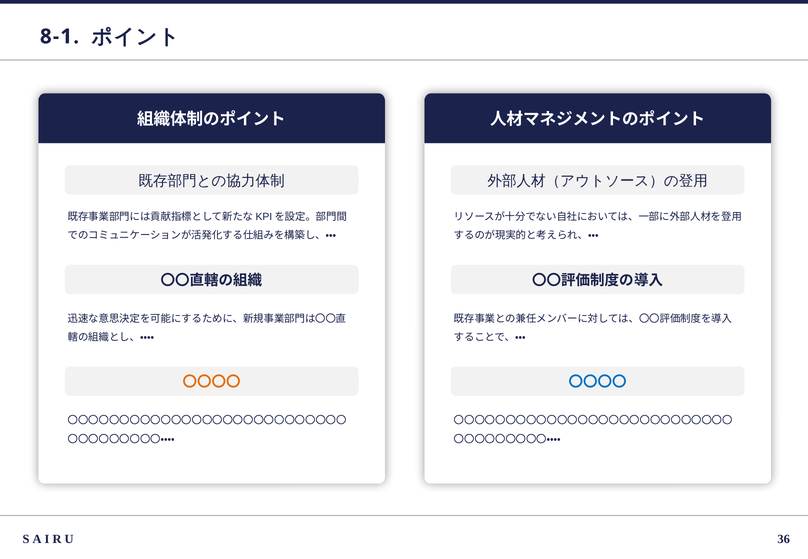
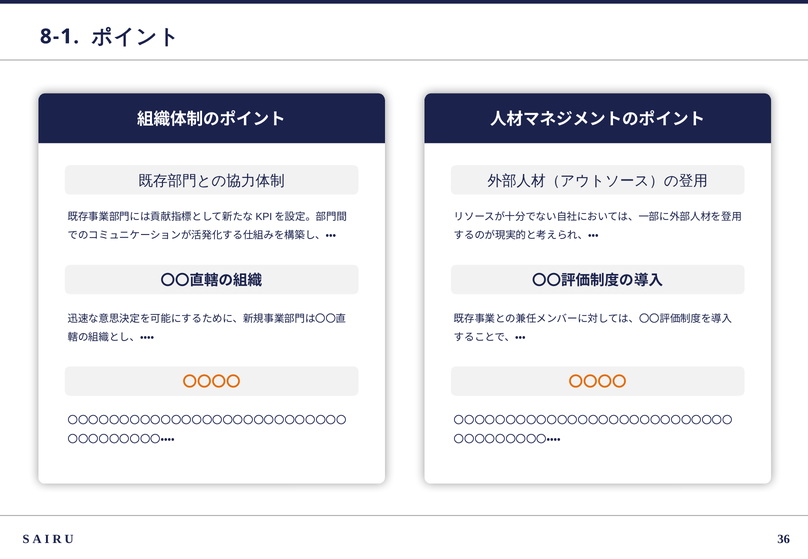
〇〇〇〇 colour: blue -> orange (598, 382)
